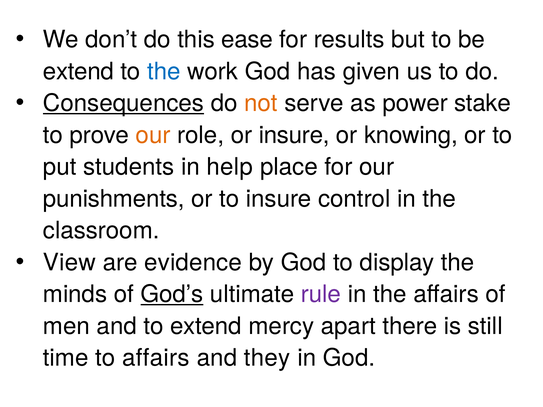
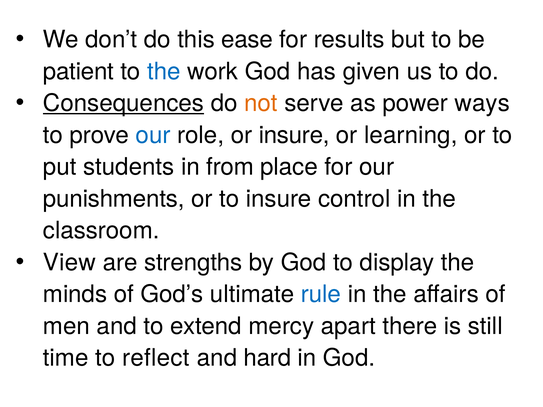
extend: extend -> patient (78, 71)
stake: stake -> ways (482, 103)
our colour: orange -> blue (153, 135)
knowing: knowing -> learning (411, 135)
help: help -> from (230, 167)
evidence: evidence -> strengths (193, 263)
God’s underline: present -> none (172, 294)
rule colour: purple -> blue (321, 294)
to affairs: affairs -> reflect (156, 358)
they: they -> hard (267, 358)
